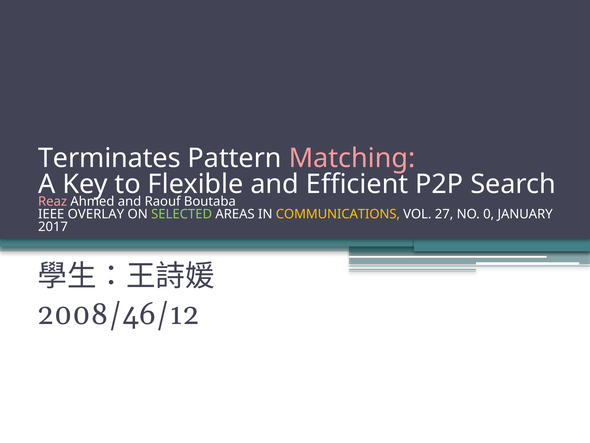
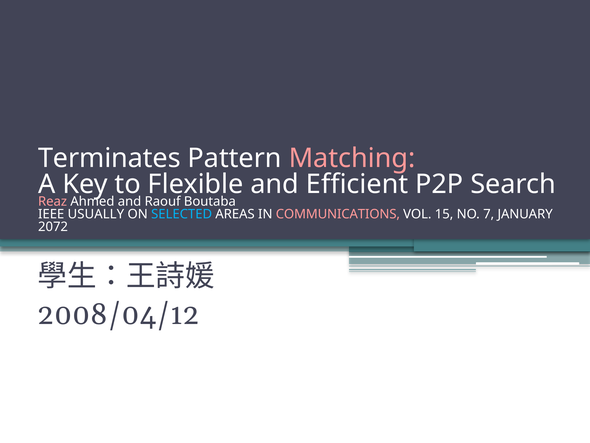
OVERLAY: OVERLAY -> USUALLY (96, 214)
SELECTED colour: light green -> light blue (182, 214)
COMMUNICATIONS colour: yellow -> pink (338, 214)
27: 27 -> 15 (444, 214)
0: 0 -> 7 (489, 214)
2017: 2017 -> 2072 (53, 227)
2008/46/12: 2008/46/12 -> 2008/04/12 (118, 314)
